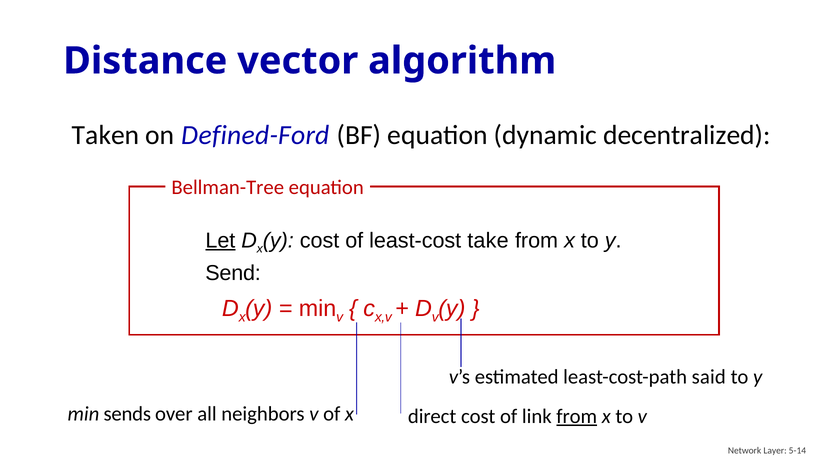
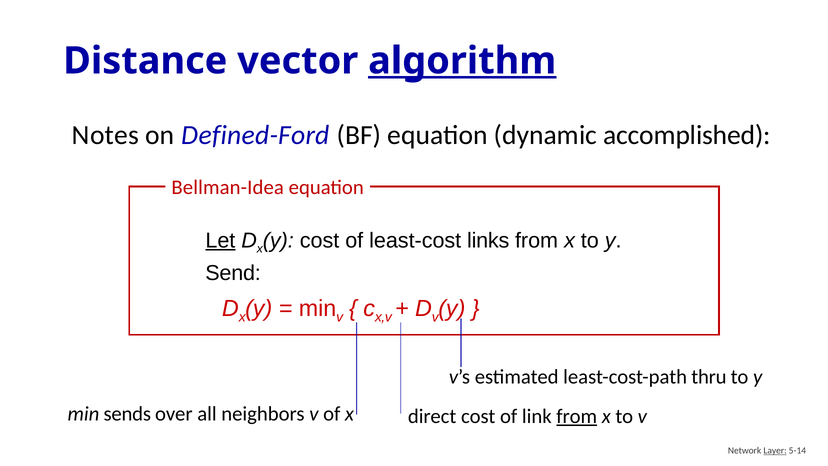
algorithm underline: none -> present (462, 61)
Taken: Taken -> Notes (105, 135)
decentralized: decentralized -> accomplished (687, 135)
Bellman-Tree: Bellman-Tree -> Bellman-Idea (228, 187)
take: take -> links (488, 240)
said: said -> thru (709, 377)
Layer underline: none -> present (775, 450)
